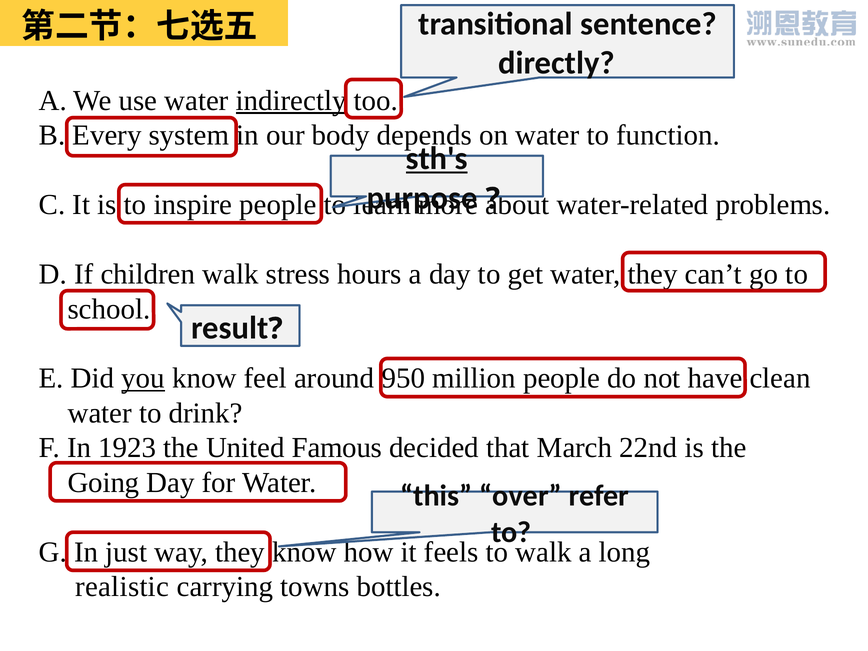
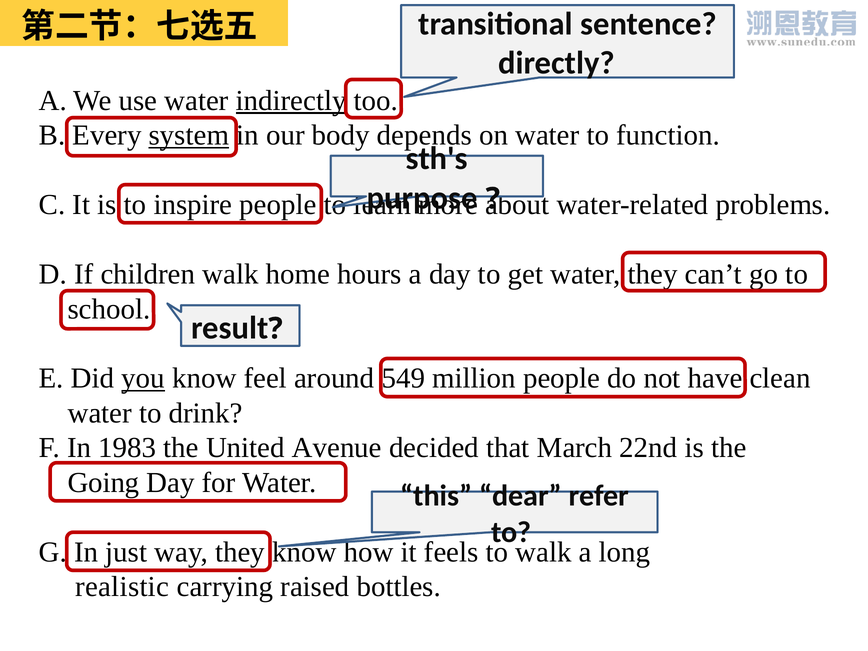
system underline: none -> present (189, 135)
sth's underline: present -> none (437, 159)
stress: stress -> home (298, 274)
950: 950 -> 549 (403, 378)
1923: 1923 -> 1983 (127, 448)
Famous: Famous -> Avenue (337, 448)
over: over -> dear (521, 496)
towns: towns -> raised (315, 587)
